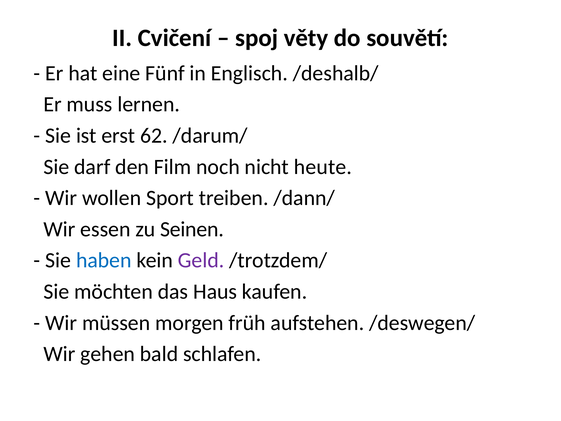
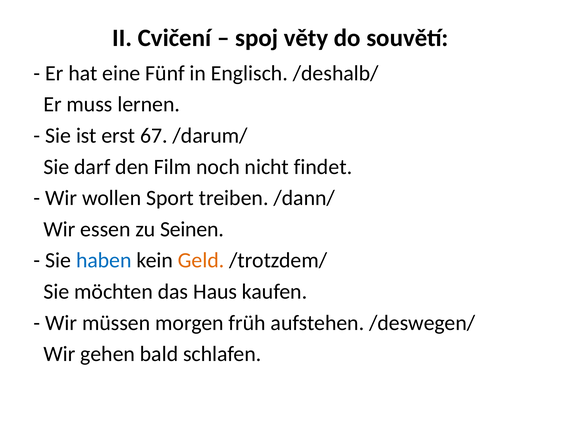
62: 62 -> 67 (154, 136)
heute: heute -> findet (323, 167)
Geld colour: purple -> orange (201, 260)
